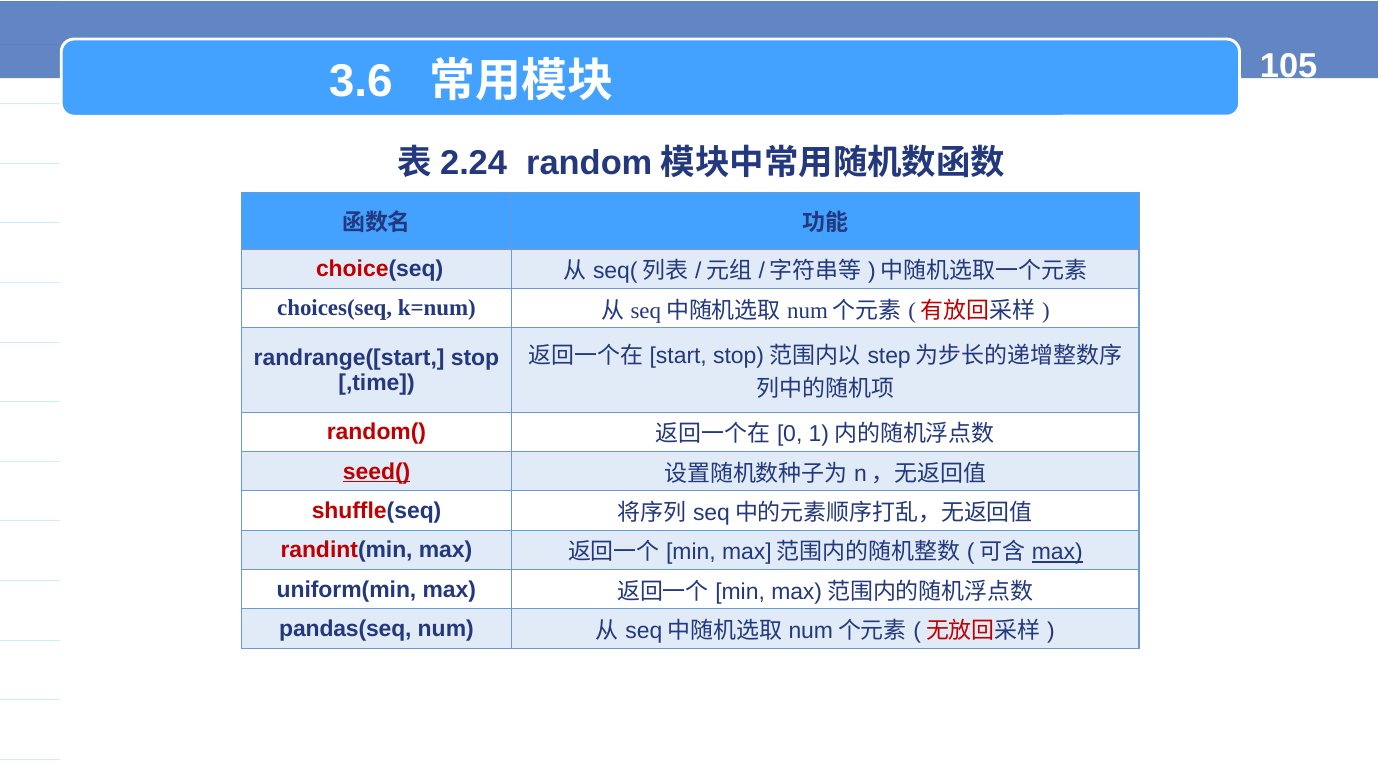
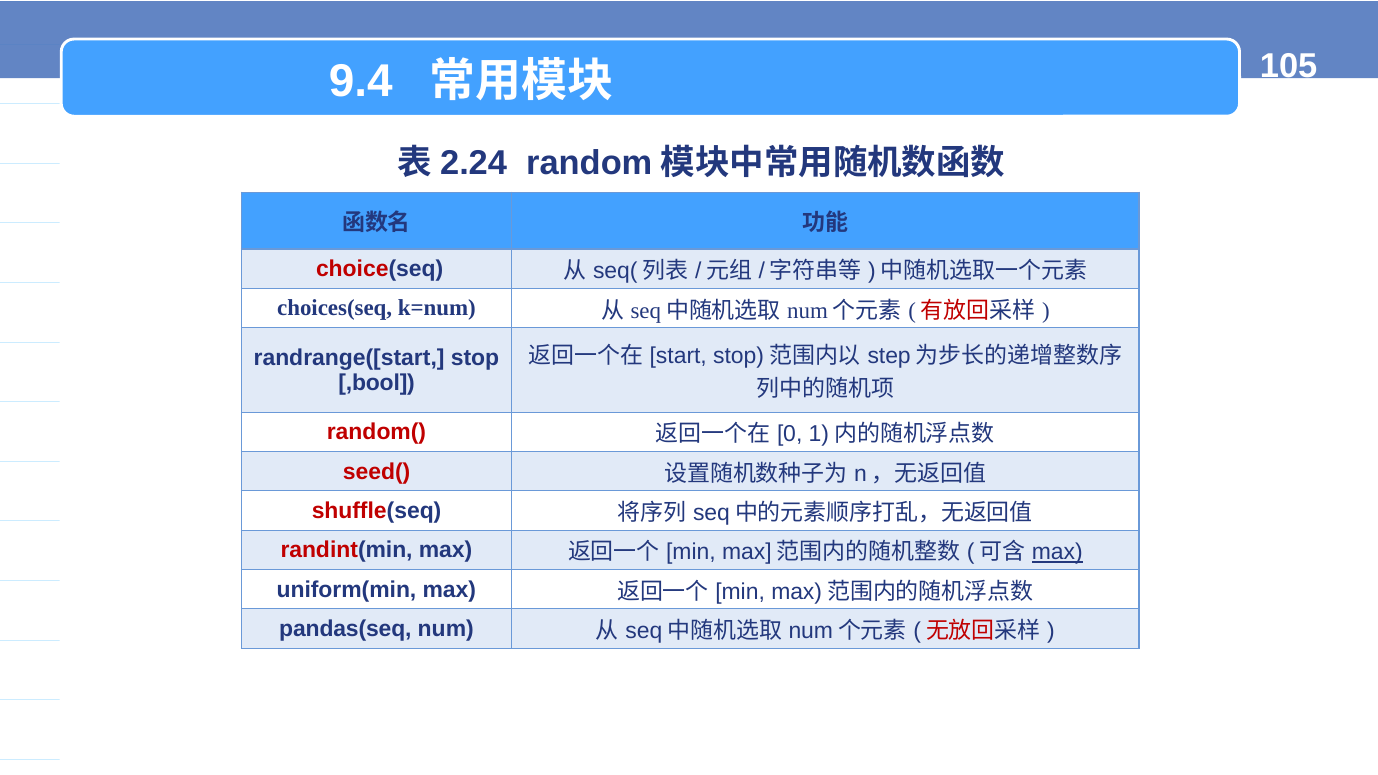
3.6: 3.6 -> 9.4 (361, 82)
,time: ,time -> ,bool (377, 383)
seed( underline: present -> none (377, 472)
